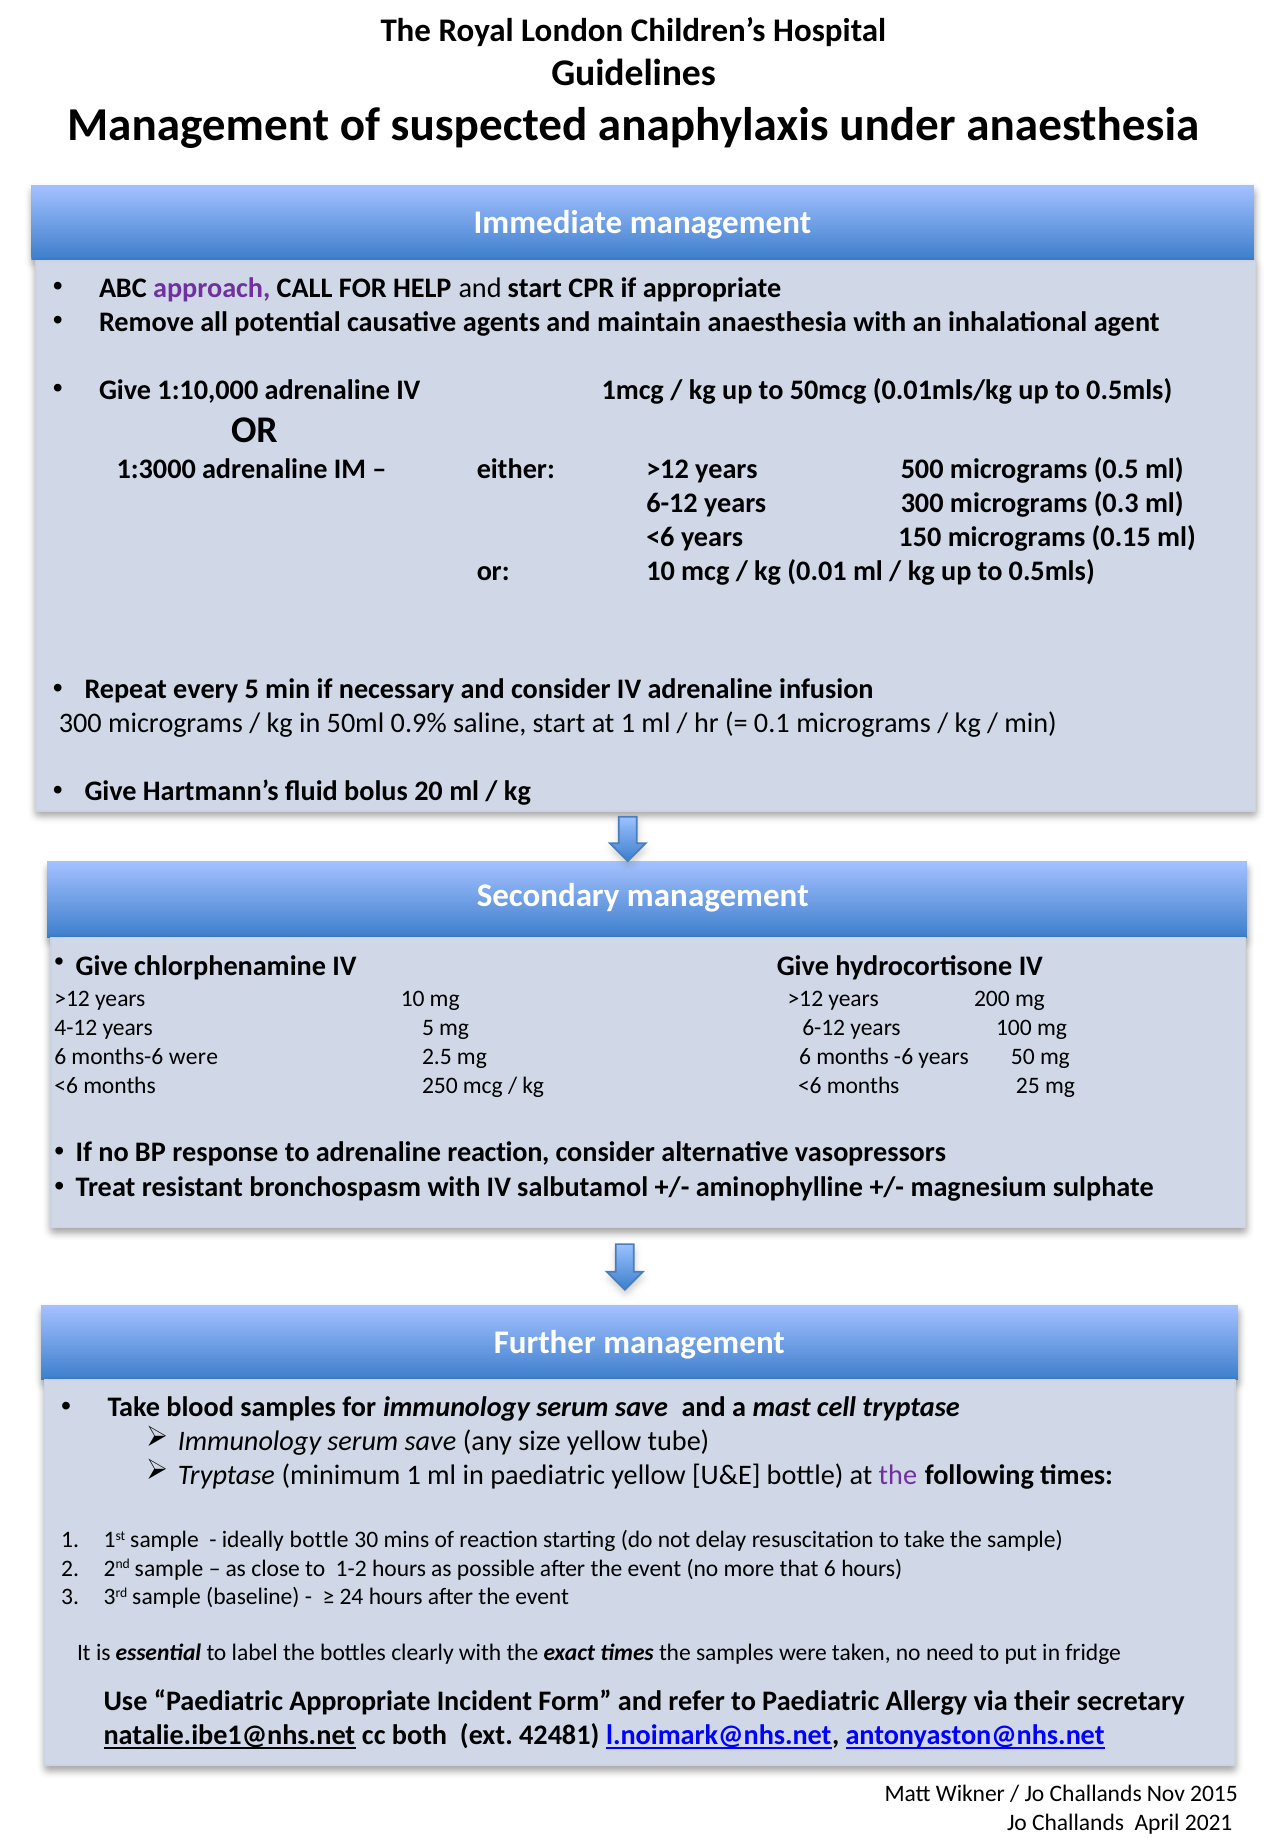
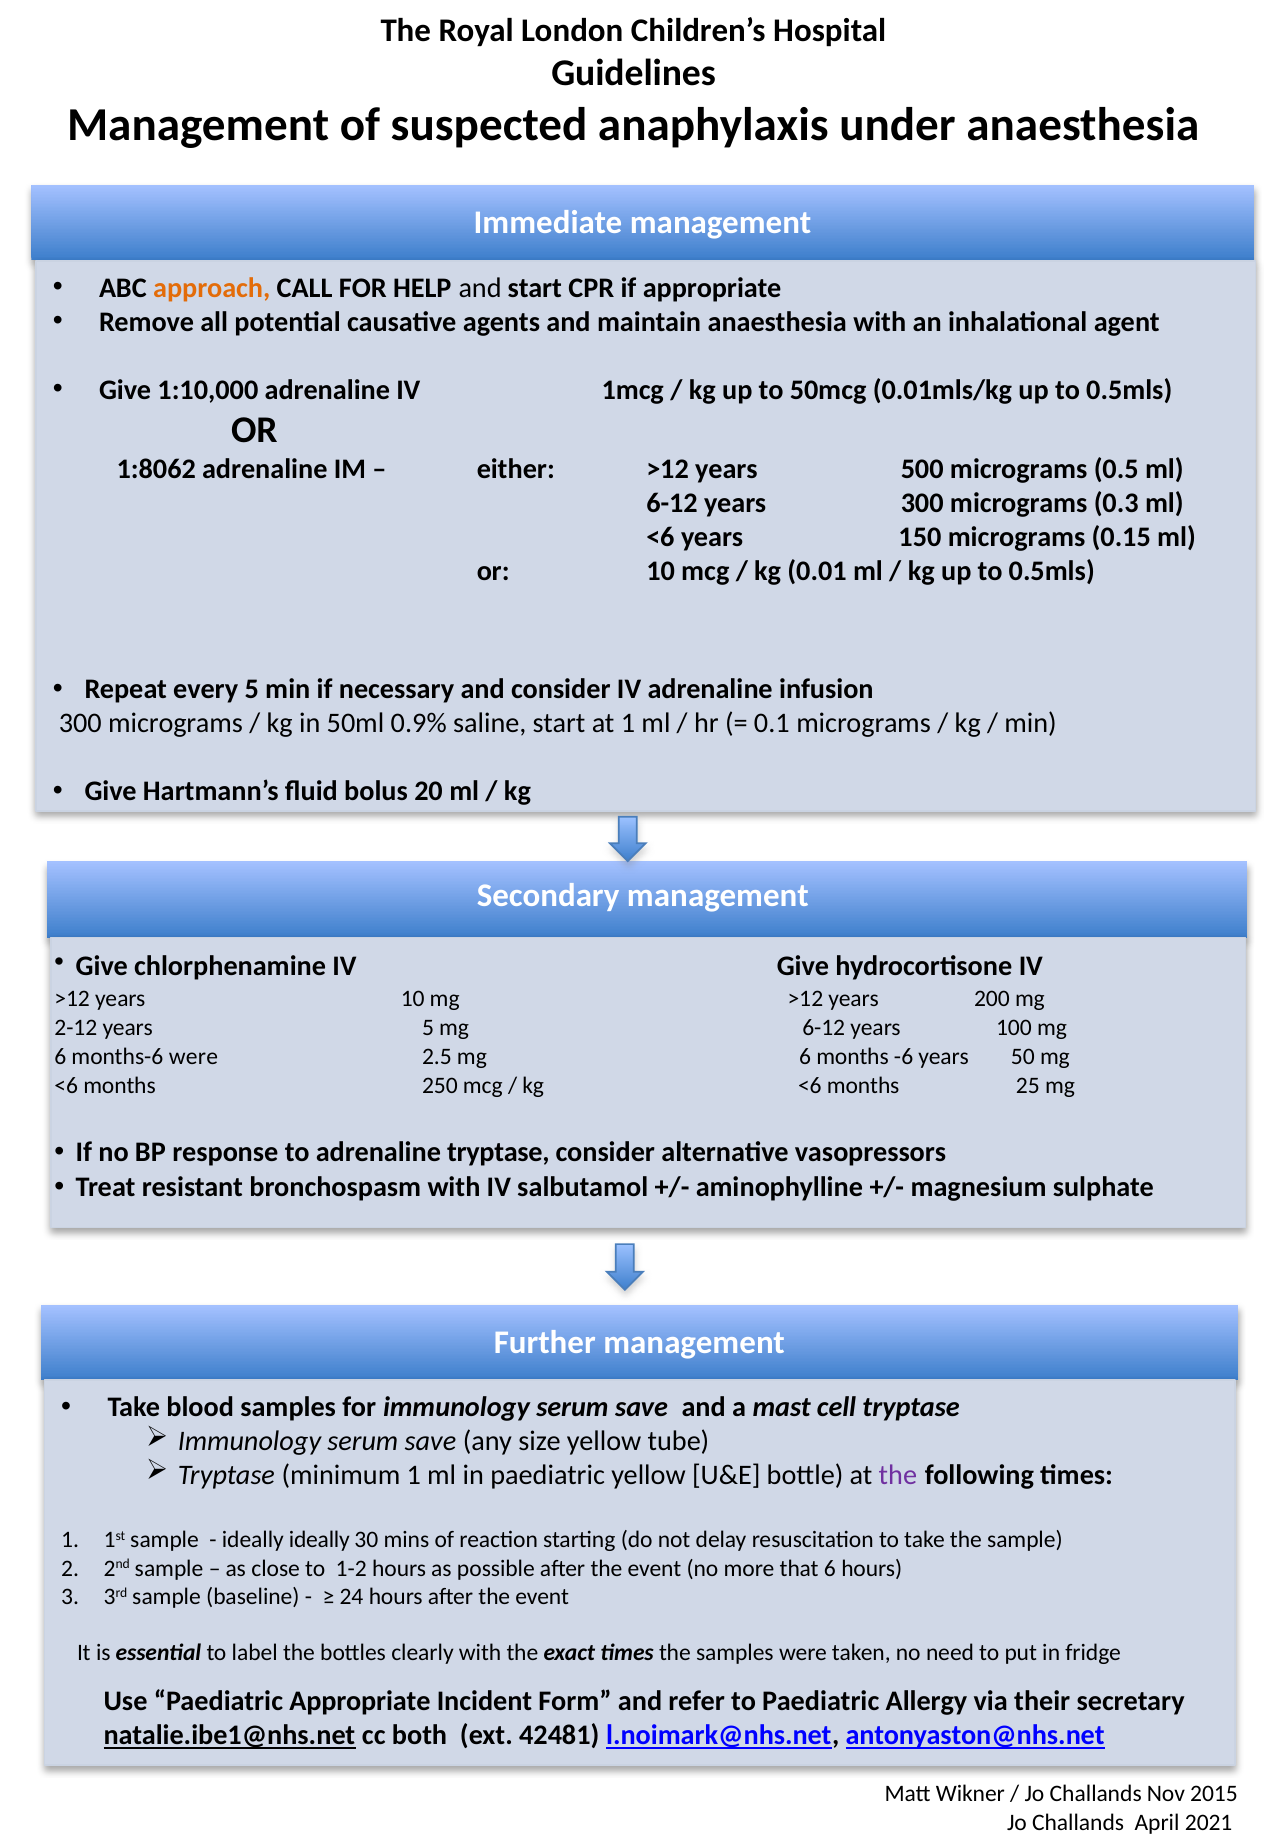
approach colour: purple -> orange (212, 288)
1:3000: 1:3000 -> 1:8062 (156, 469)
4-12: 4-12 -> 2-12 (76, 1028)
adrenaline reaction: reaction -> tryptase (498, 1152)
ideally bottle: bottle -> ideally (319, 1539)
